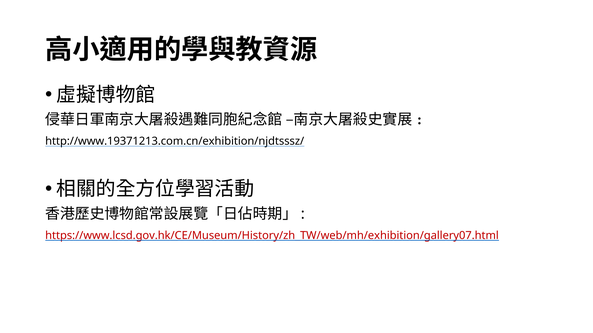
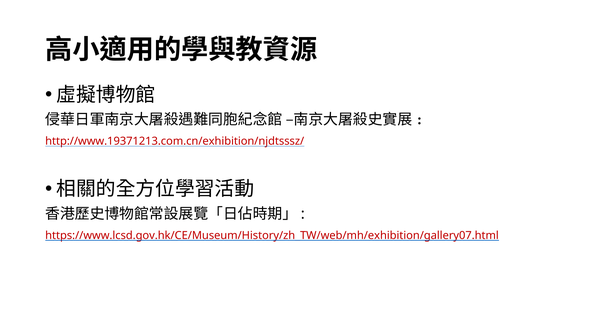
http://www.19371213.com.cn/exhibition/njdtsssz/ colour: black -> red (175, 141)
